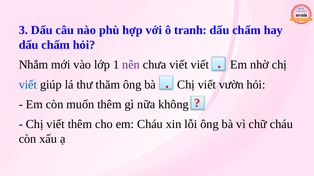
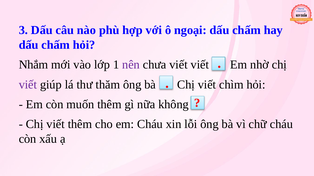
tranh: tranh -> ngoại (190, 30)
viết colour: blue -> purple (28, 85)
vườn: vườn -> chìm (231, 85)
